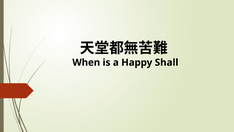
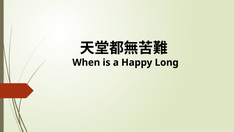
Shall: Shall -> Long (167, 62)
